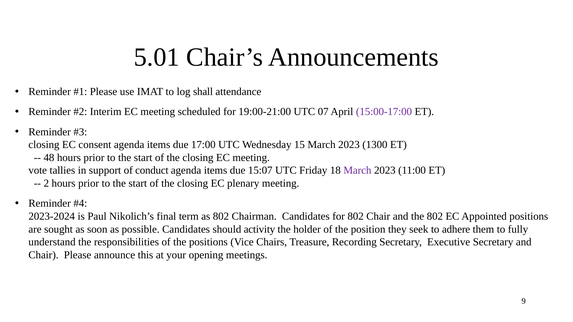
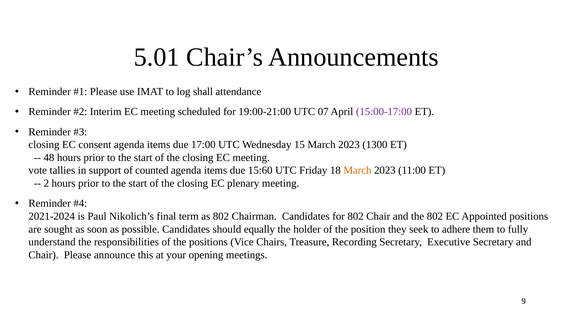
conduct: conduct -> counted (152, 171)
15:07: 15:07 -> 15:60 (260, 171)
March colour: purple -> orange (357, 171)
2023-2024: 2023-2024 -> 2021-2024 (52, 216)
activity: activity -> equally (259, 229)
